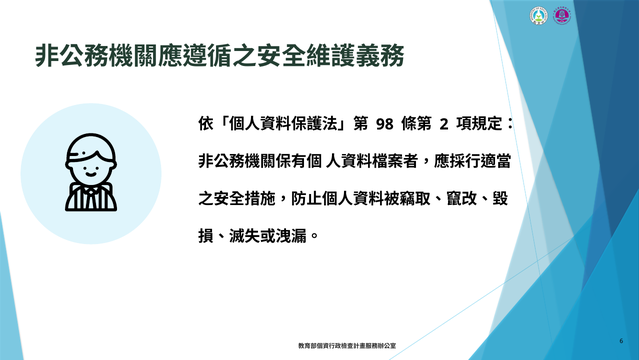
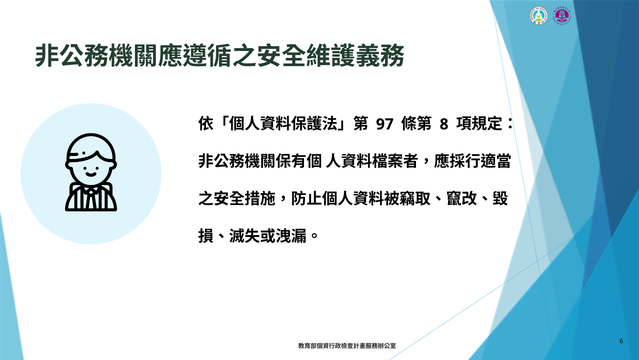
98: 98 -> 97 (385, 124)
2: 2 -> 8 (444, 124)
